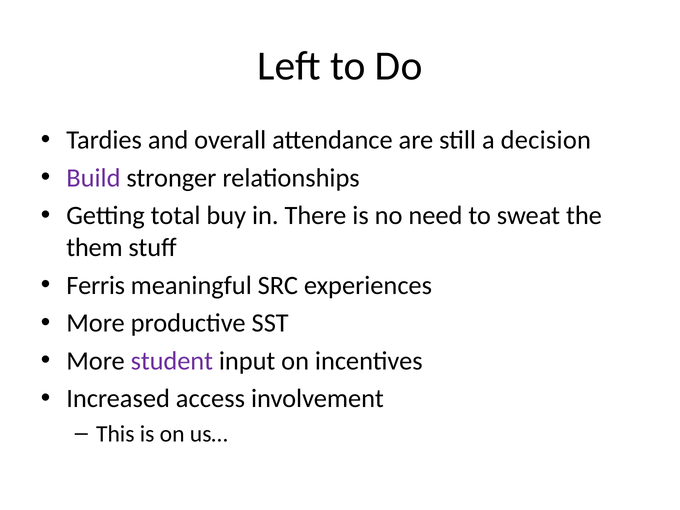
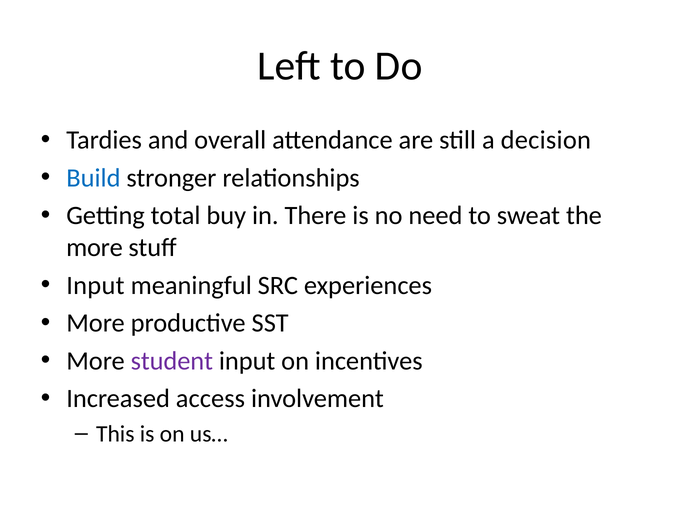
Build colour: purple -> blue (93, 178)
them: them -> more (95, 247)
Ferris: Ferris -> Input (95, 285)
